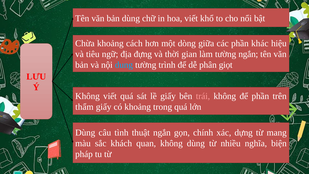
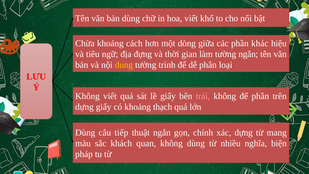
dung colour: light blue -> yellow (124, 65)
giọt: giọt -> loại (226, 65)
thẩm: thẩm -> dựng (84, 107)
trong: trong -> thạch (163, 107)
tình: tình -> tiếp (121, 132)
